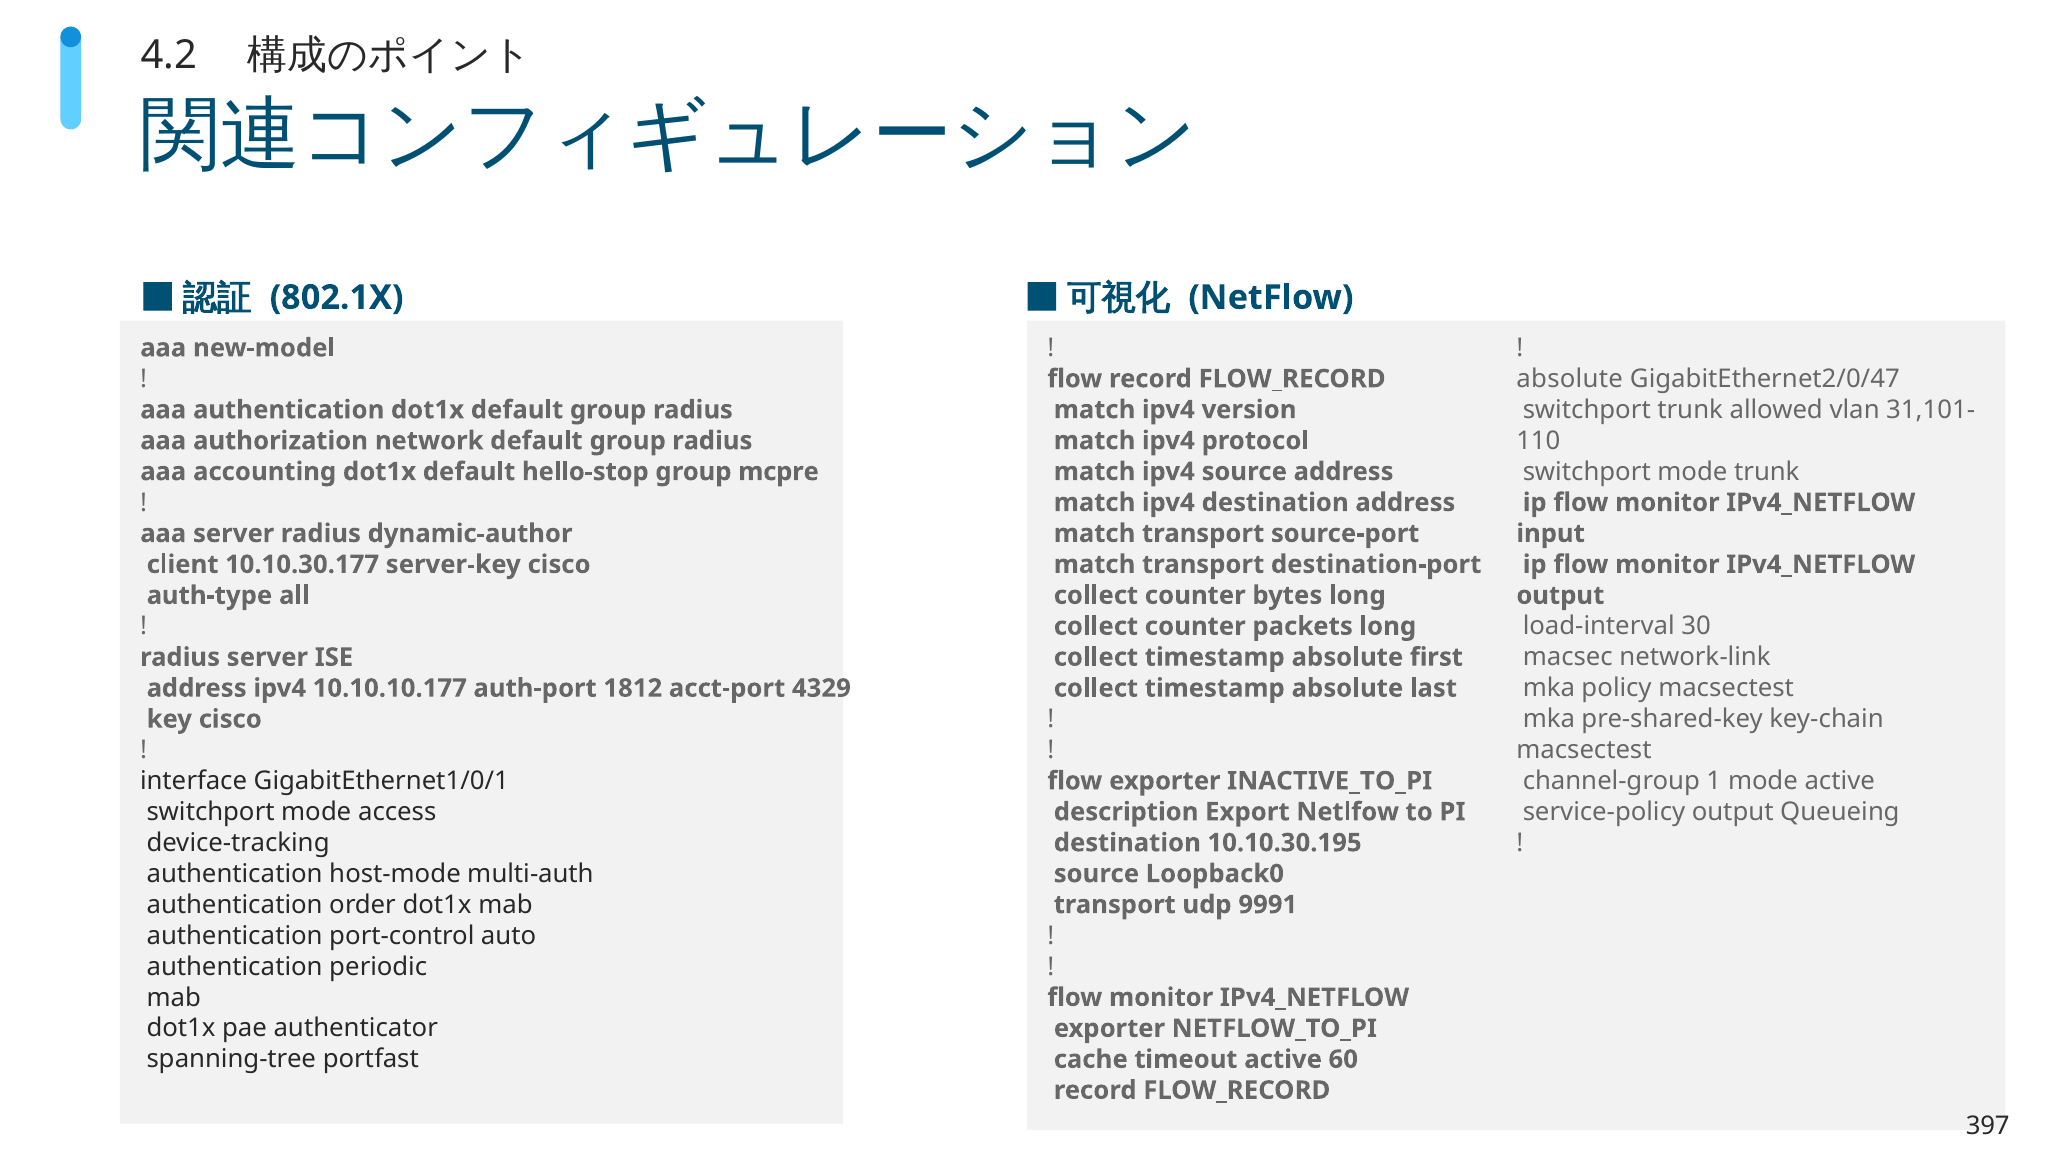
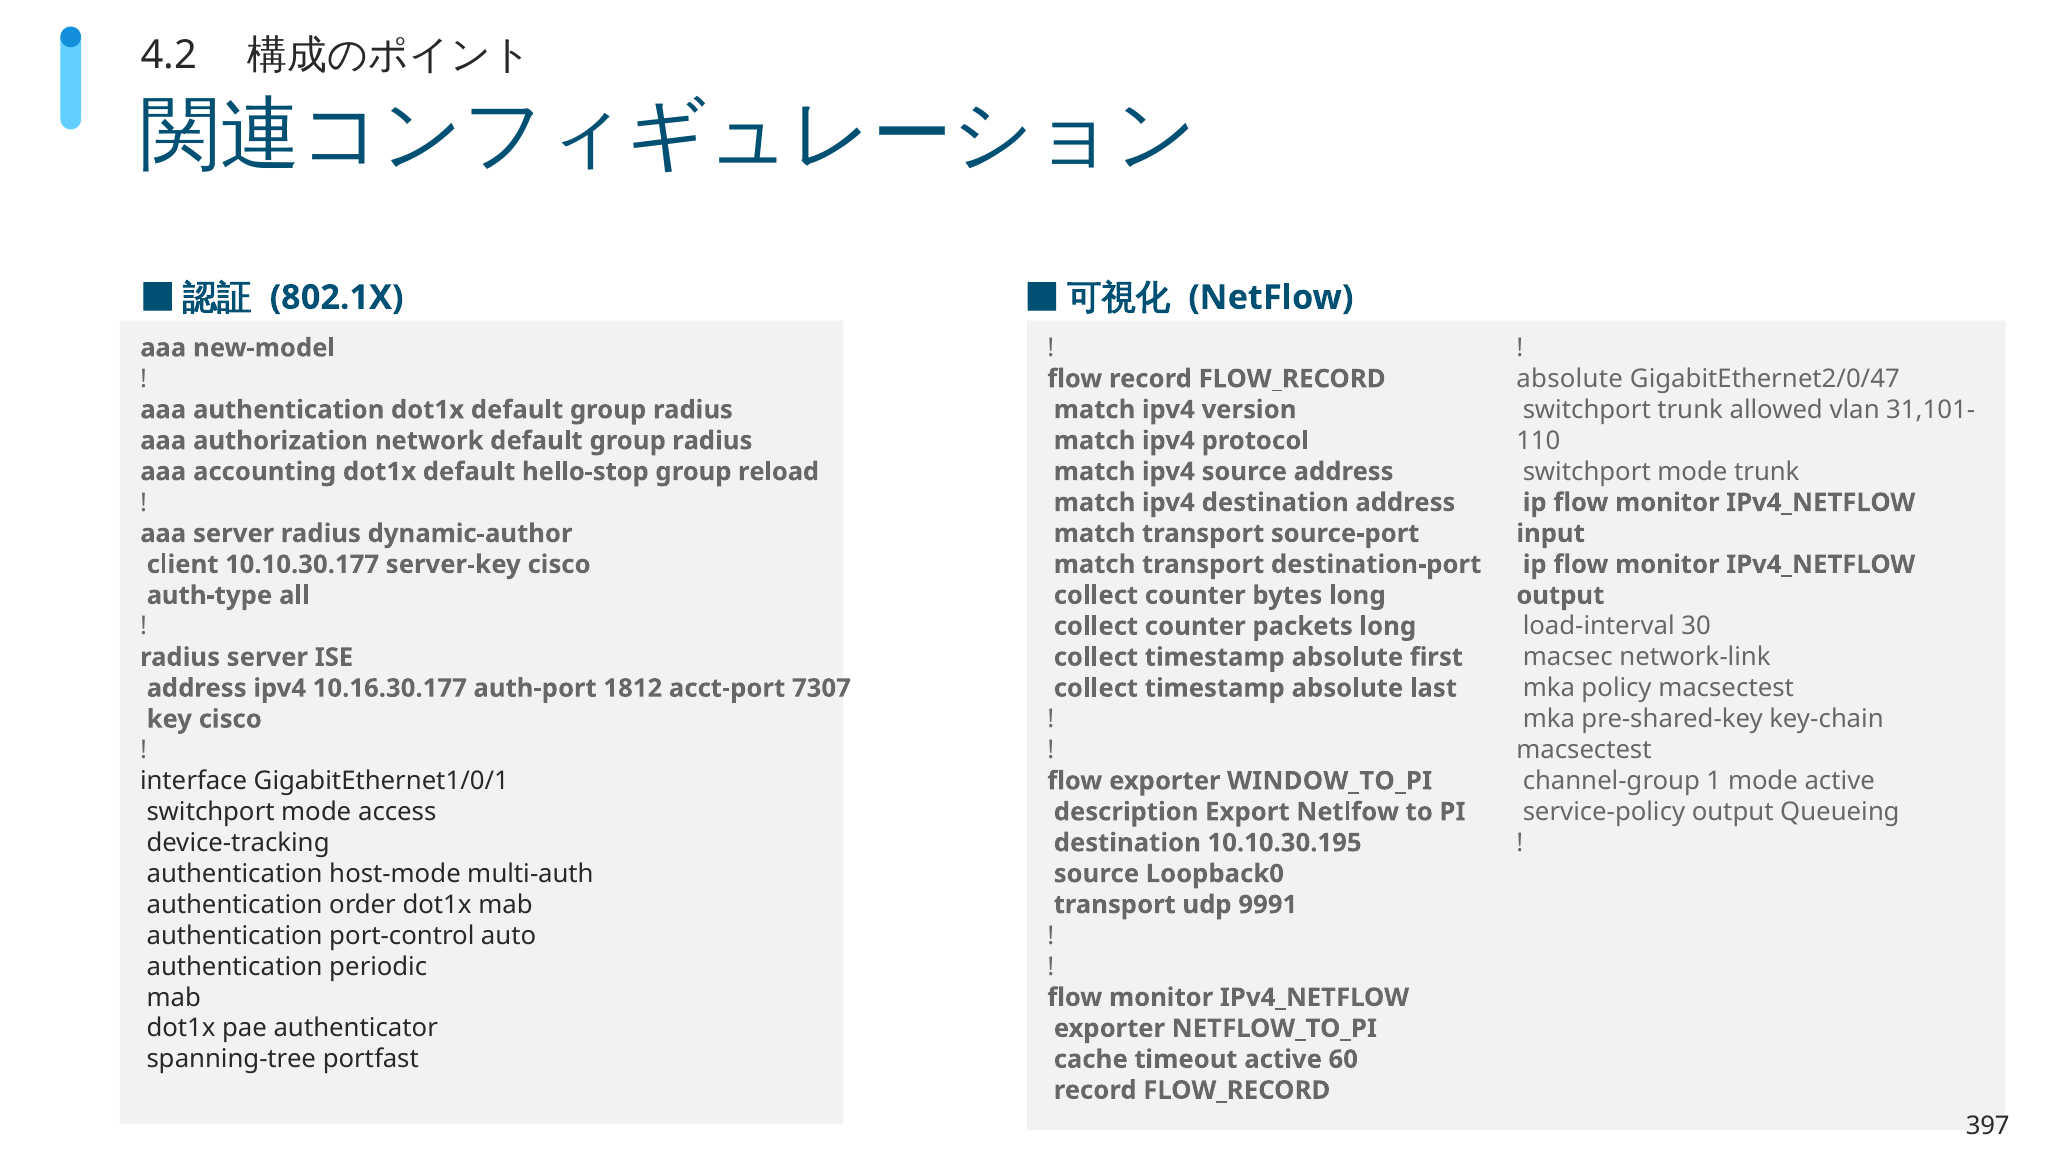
mcpre: mcpre -> reload (779, 472)
10.10.10.177: 10.10.10.177 -> 10.16.30.177 (390, 688)
4329: 4329 -> 7307 (821, 688)
INACTIVE_TO_PI: INACTIVE_TO_PI -> WINDOW_TO_PI (1330, 781)
